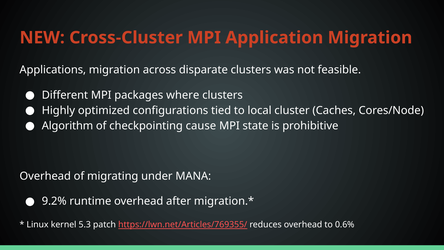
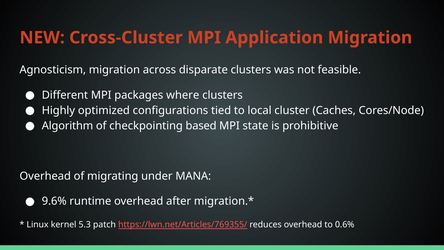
Applications: Applications -> Agnosticism (53, 70)
cause: cause -> based (201, 126)
9.2%: 9.2% -> 9.6% (54, 201)
